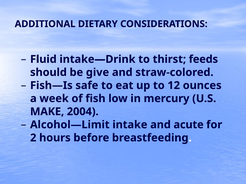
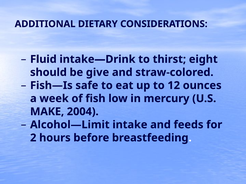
feeds: feeds -> eight (203, 59)
acute: acute -> feeds (189, 125)
